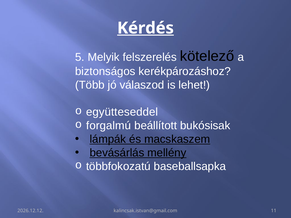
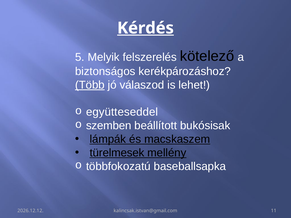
Több underline: none -> present (90, 85)
forgalmú: forgalmú -> szemben (109, 126)
bevásárlás: bevásárlás -> türelmesek (117, 153)
